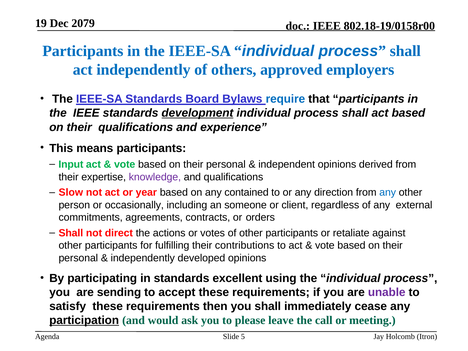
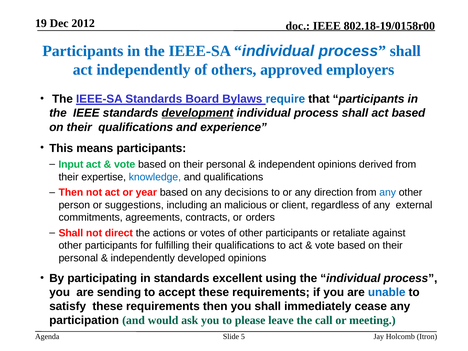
2079: 2079 -> 2012 (83, 23)
knowledge colour: purple -> blue (155, 177)
Slow: Slow -> Then (71, 193)
contained: contained -> decisions (246, 193)
occasionally: occasionally -> suggestions (134, 205)
someone: someone -> malicious (246, 205)
fulfilling their contributions: contributions -> qualifications (245, 246)
unable colour: purple -> blue (387, 292)
participation underline: present -> none (84, 320)
